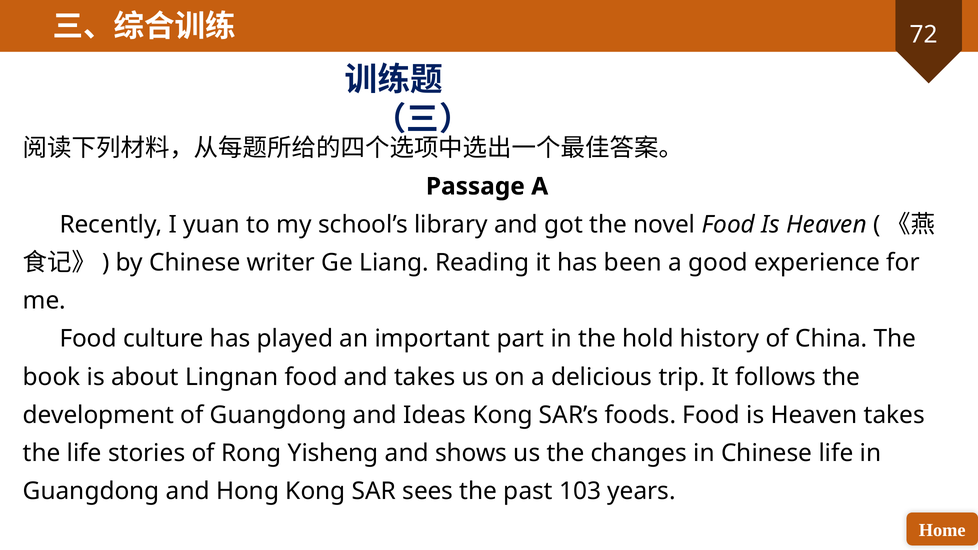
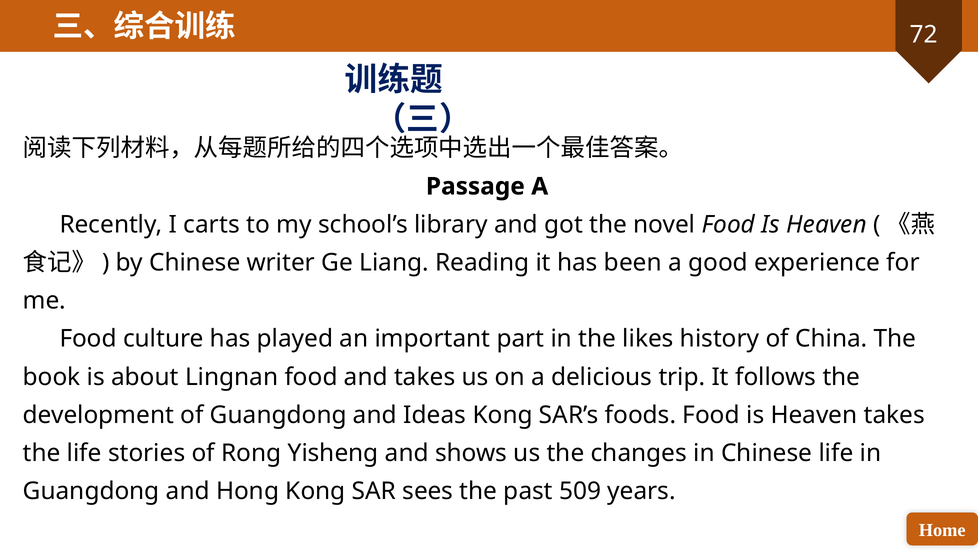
yuan: yuan -> carts (212, 225)
hold: hold -> likes (648, 339)
103: 103 -> 509 (580, 491)
